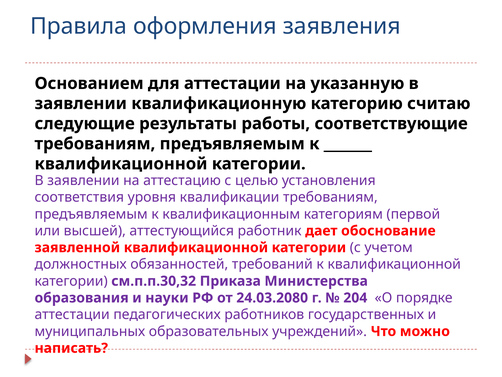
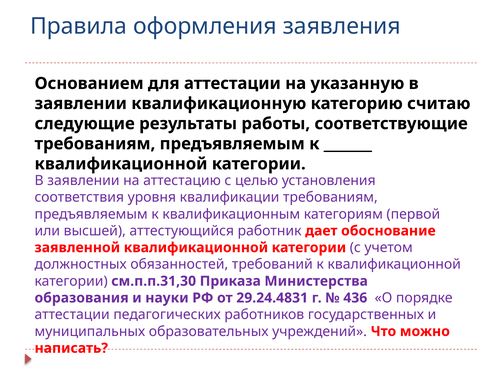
см.п.п.30,32: см.п.п.30,32 -> см.п.п.31,30 (154, 281)
24.03.2080: 24.03.2080 -> 29.24.4831 (272, 297)
204: 204 -> 436 (355, 297)
